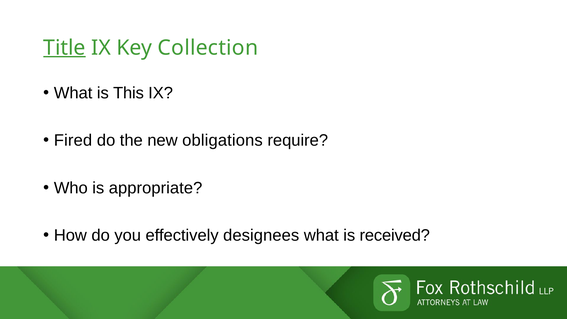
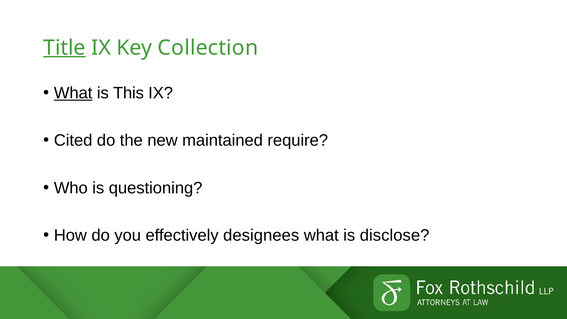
What underline: none -> present (73, 93)
Fired: Fired -> Cited (73, 140)
obligations: obligations -> maintained (223, 140)
appropriate: appropriate -> questioning (156, 188)
received: received -> disclose (395, 235)
